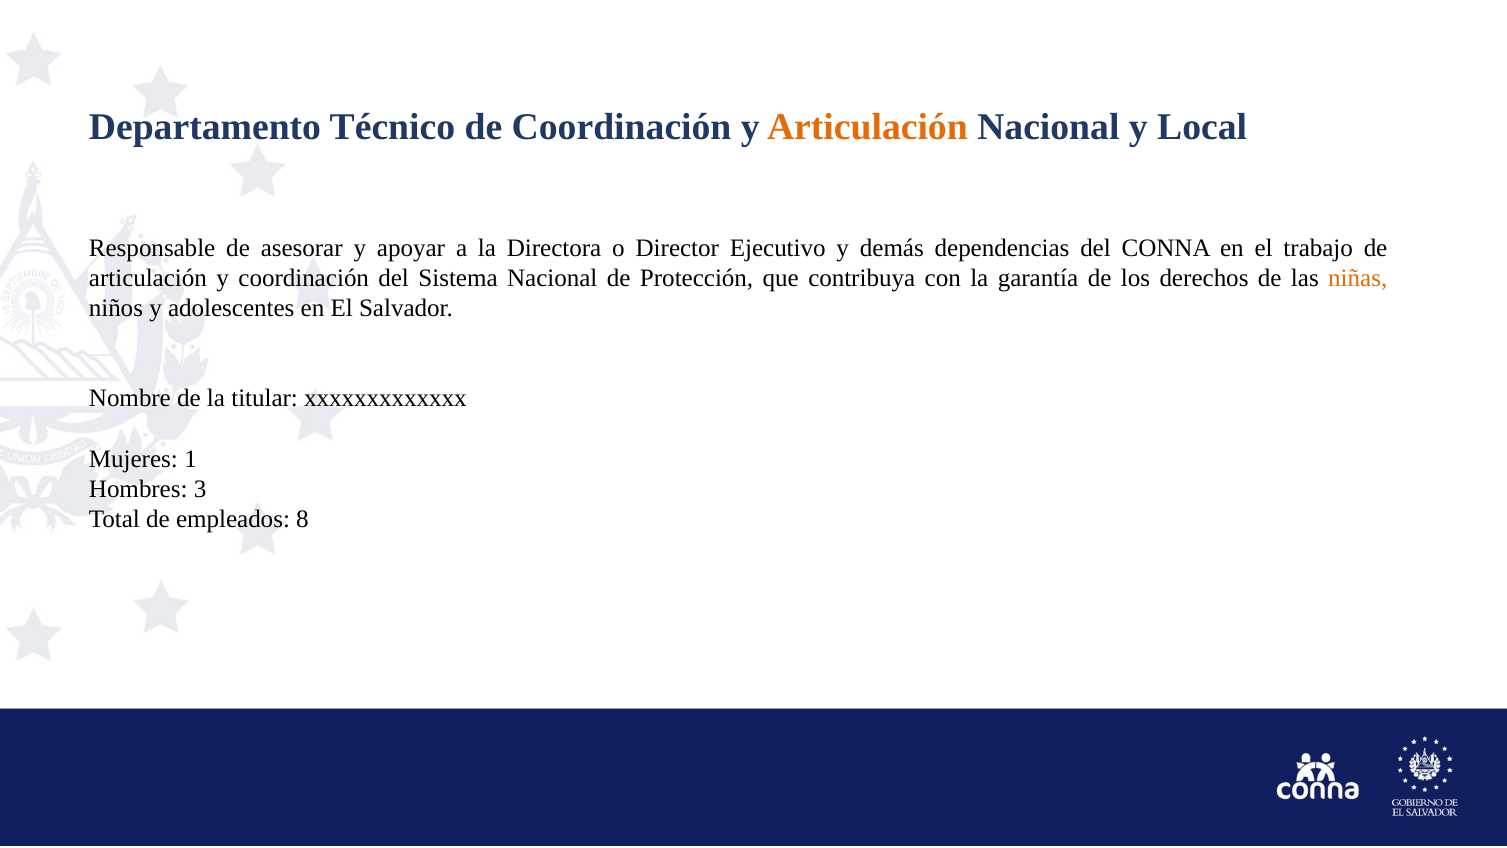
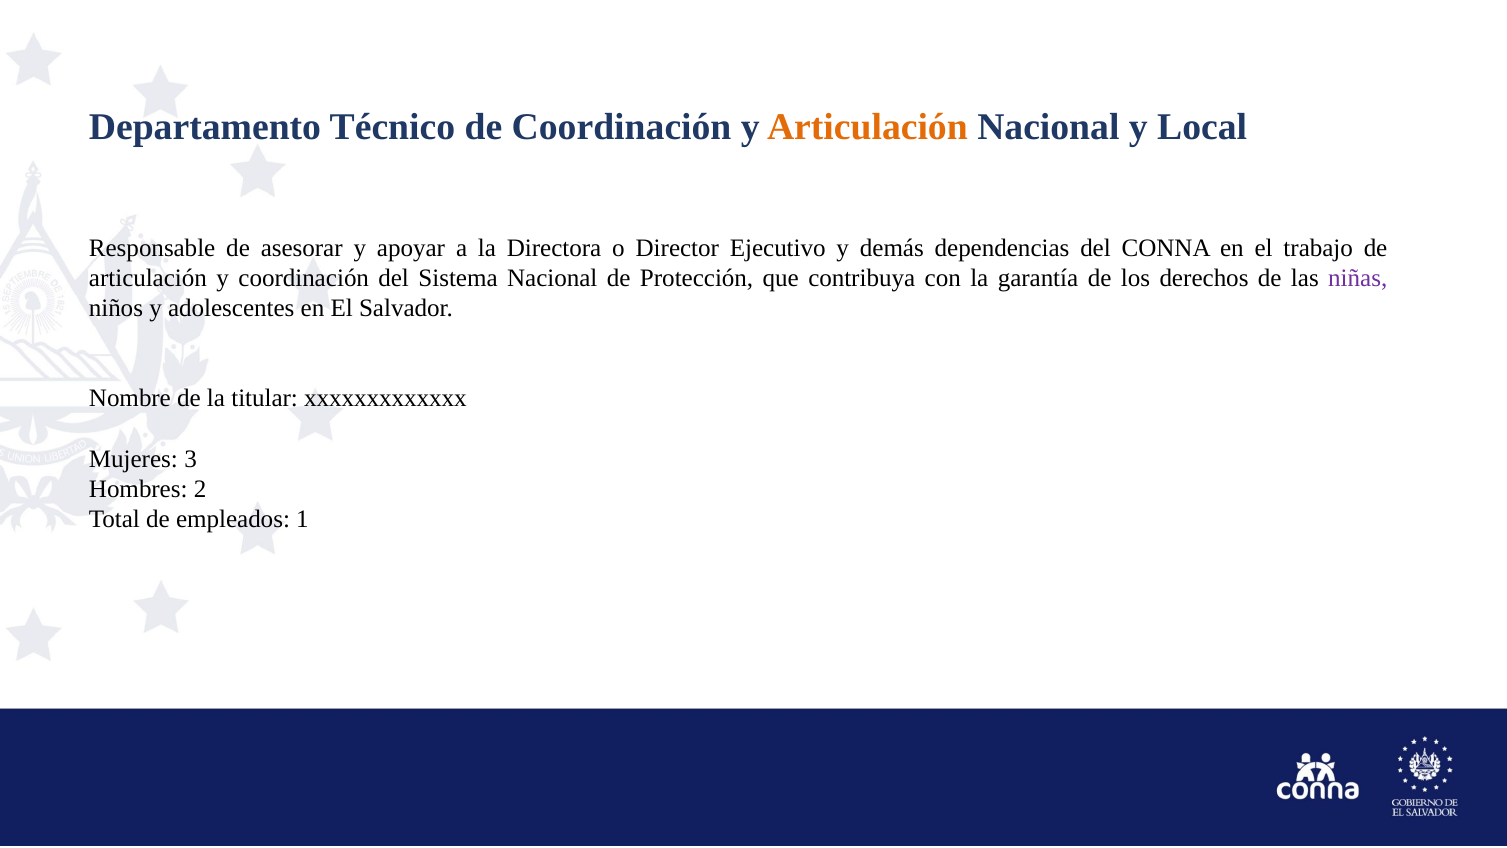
niñas colour: orange -> purple (1358, 278)
1: 1 -> 3 (191, 459)
3: 3 -> 2 (200, 489)
8: 8 -> 1 (302, 519)
